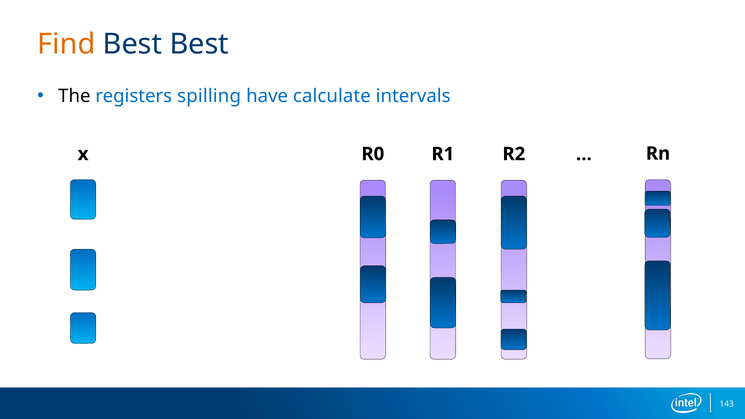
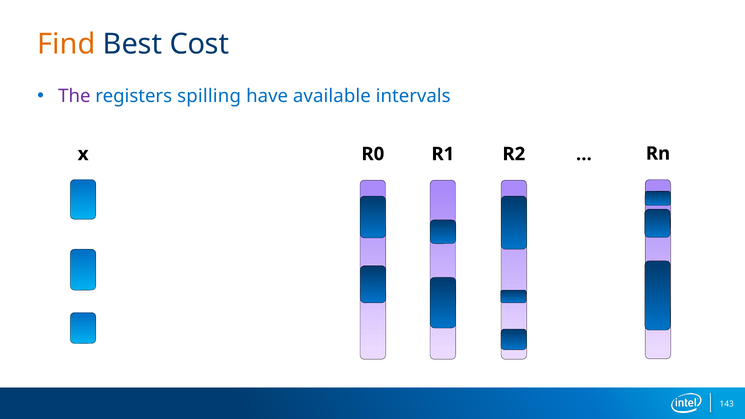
Best Best: Best -> Cost (199, 44)
The colour: black -> purple (74, 96)
calculate: calculate -> available (332, 96)
